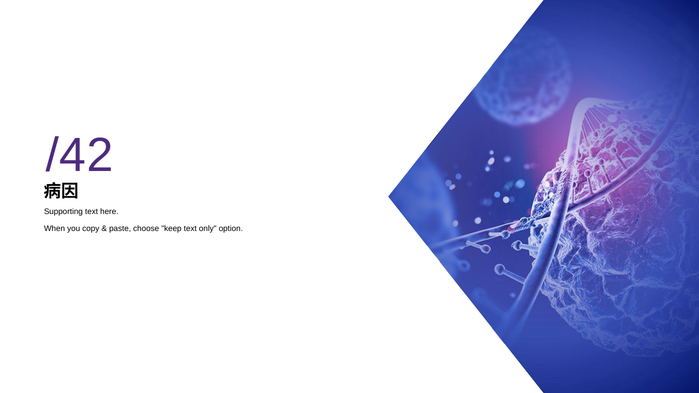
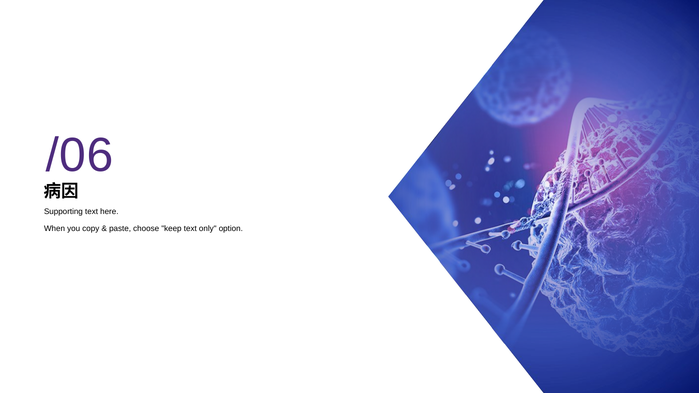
/42: /42 -> /06 (80, 155)
